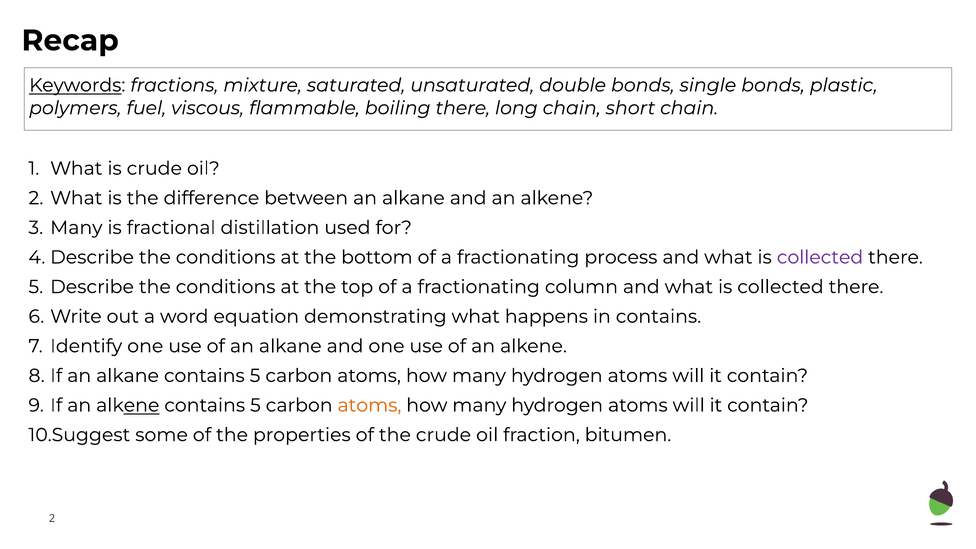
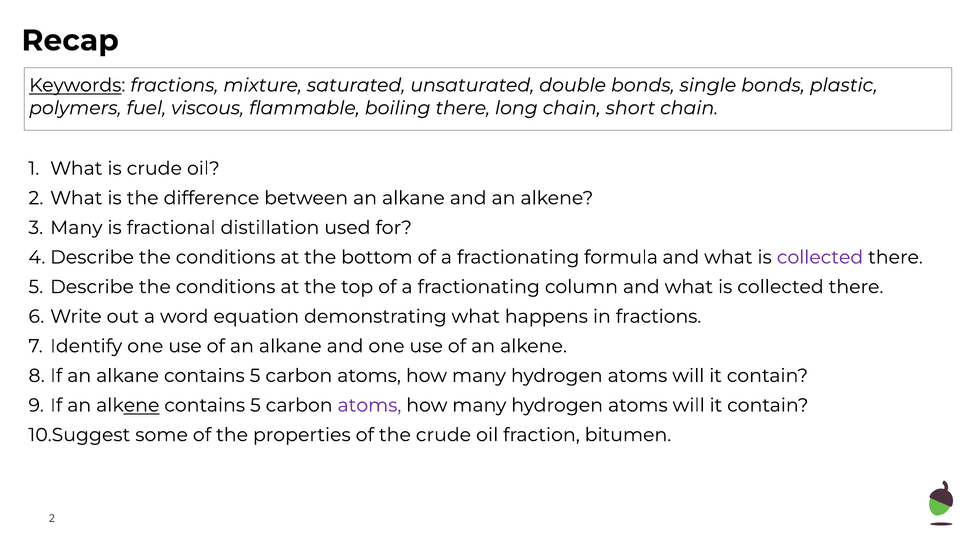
process: process -> formula (621, 257)
in contains: contains -> fractions (659, 316)
atoms colour: orange -> purple (369, 405)
